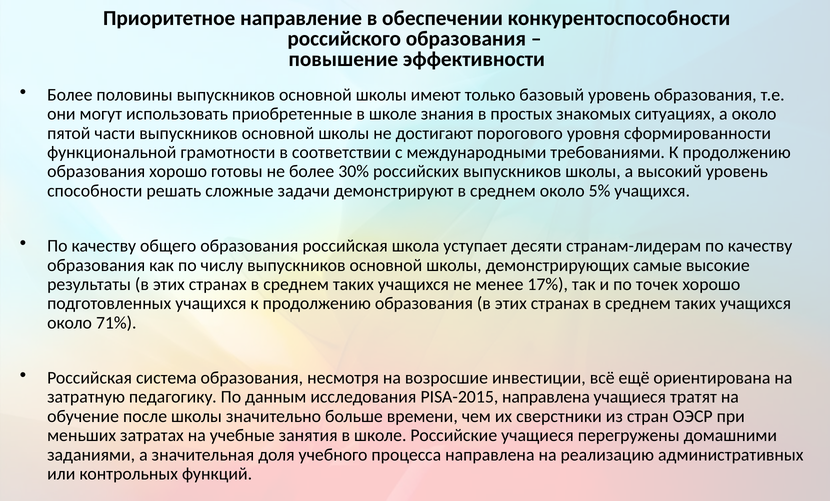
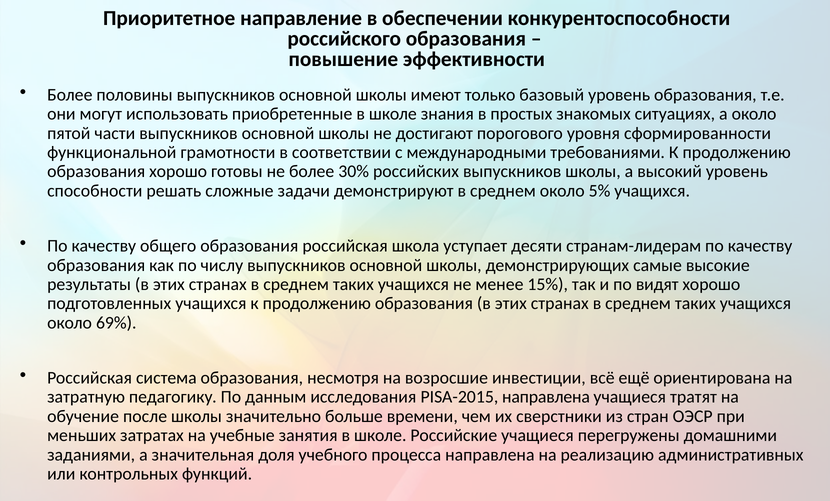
17%: 17% -> 15% (548, 284)
точек: точек -> видят (657, 284)
71%: 71% -> 69% (116, 322)
